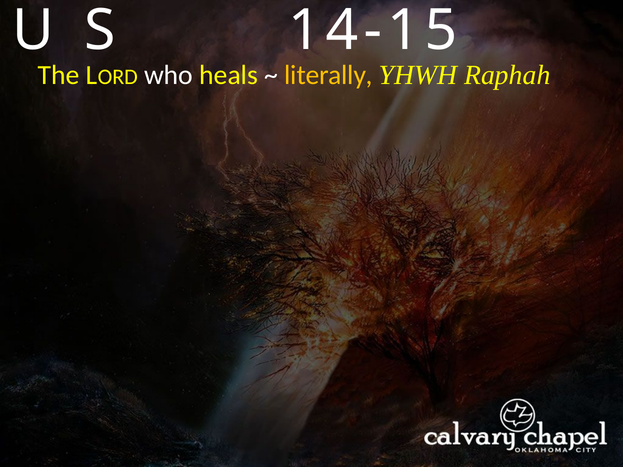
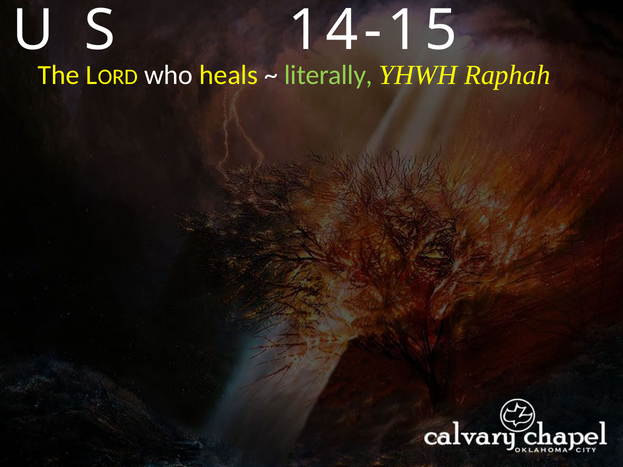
literally colour: yellow -> light green (329, 75)
